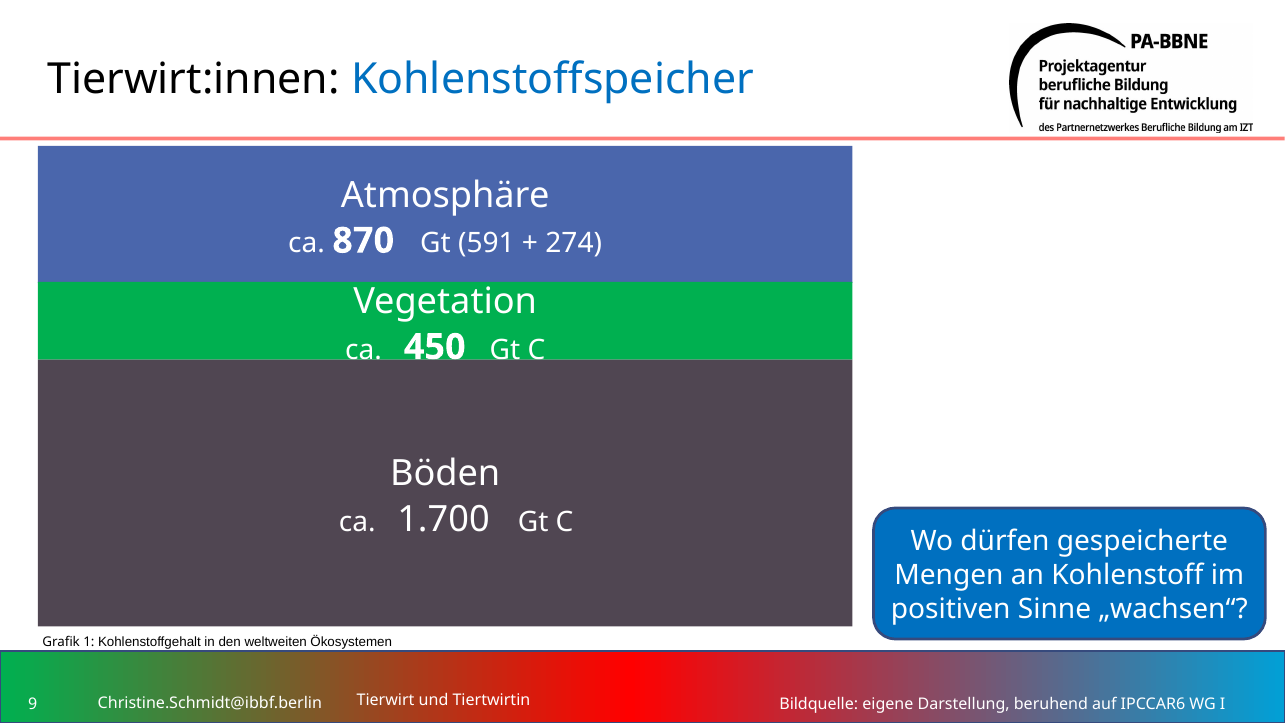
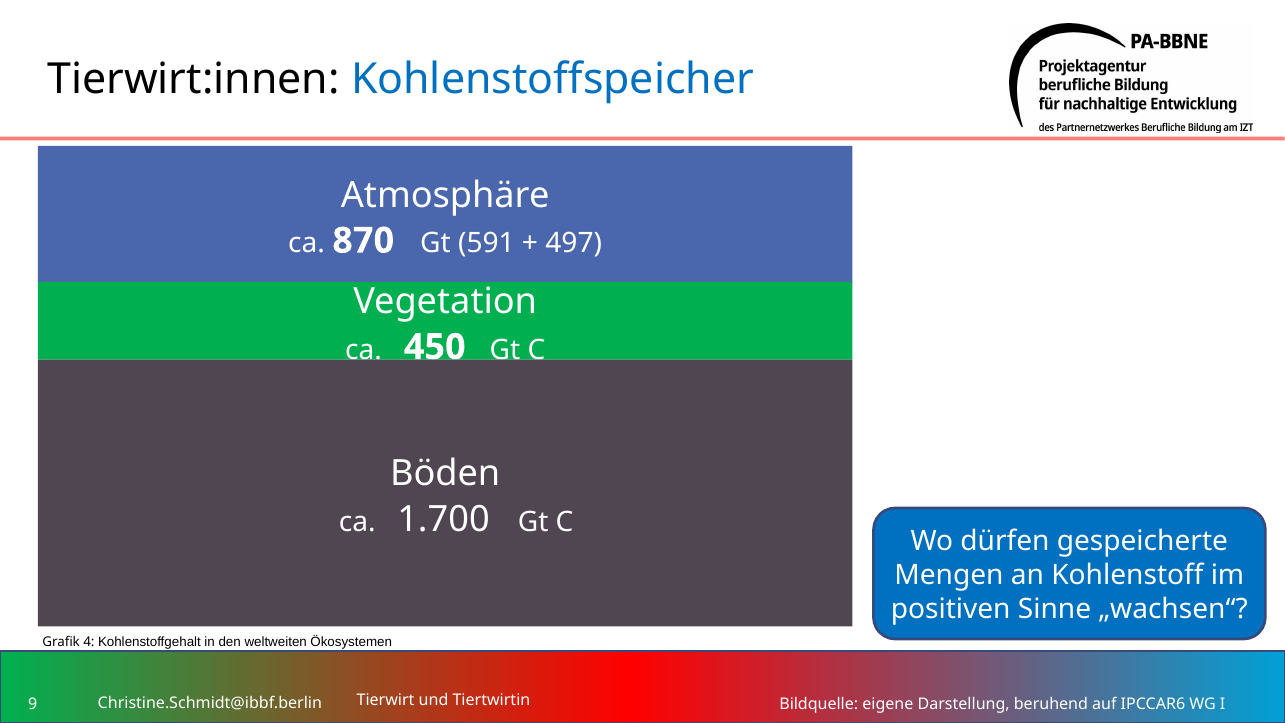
274: 274 -> 497 (574, 243)
1: 1 -> 4 (89, 642)
